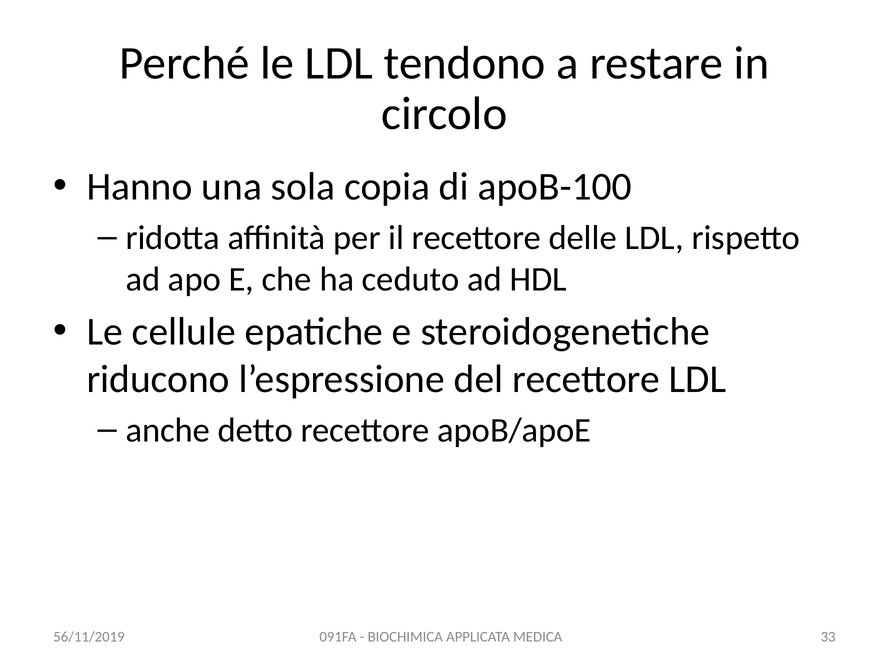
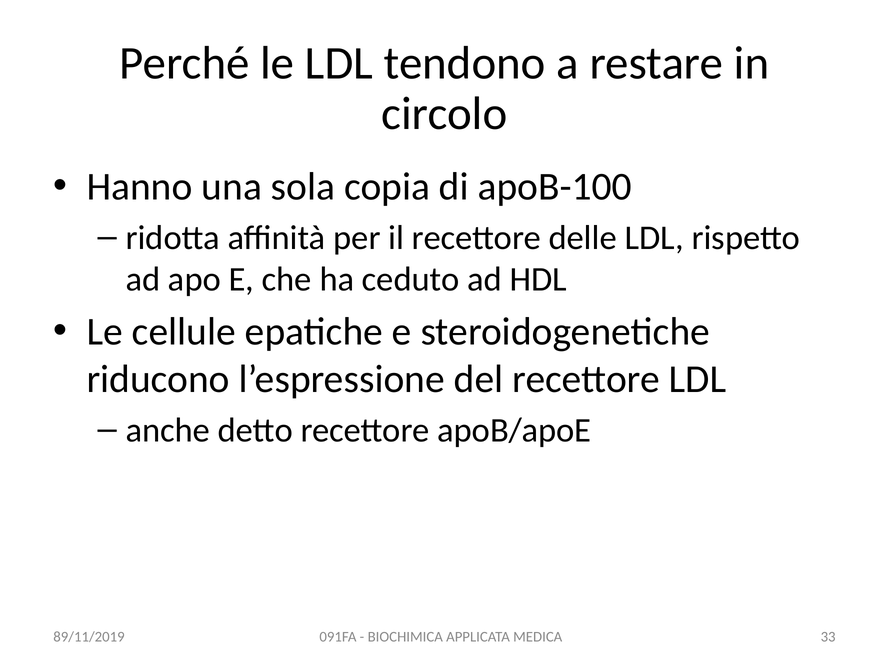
56/11/2019: 56/11/2019 -> 89/11/2019 (89, 637)
